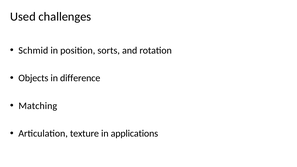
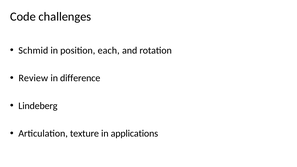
Used: Used -> Code (23, 17)
sorts: sorts -> each (109, 50)
Objects: Objects -> Review (33, 78)
Matching: Matching -> Lindeberg (38, 106)
